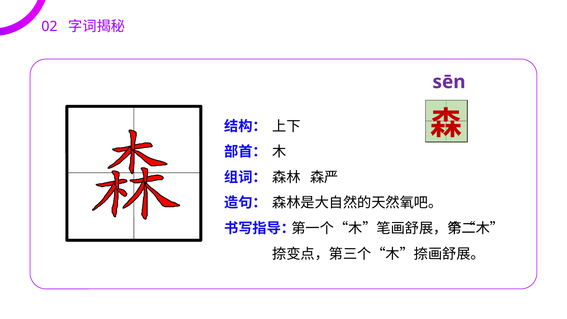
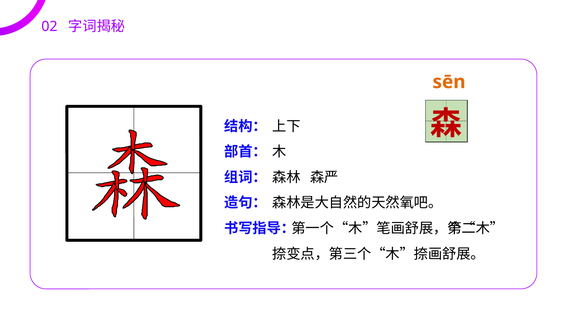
sēn colour: purple -> orange (449, 82)
